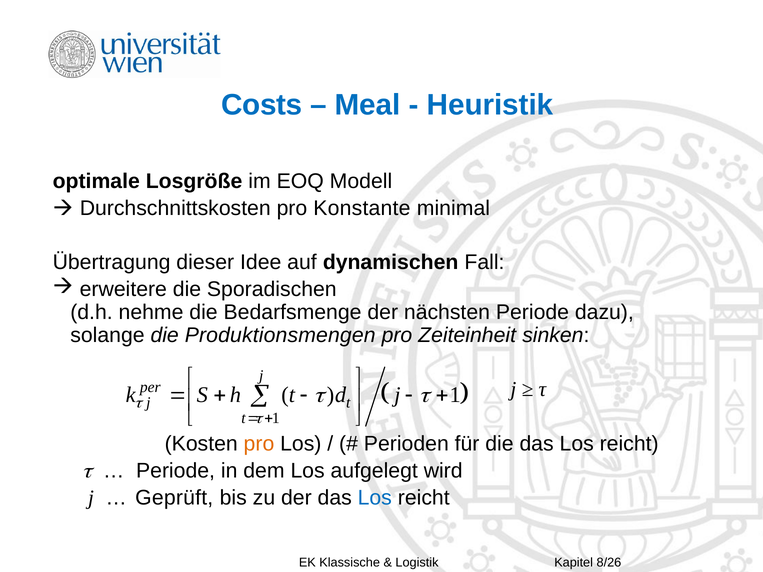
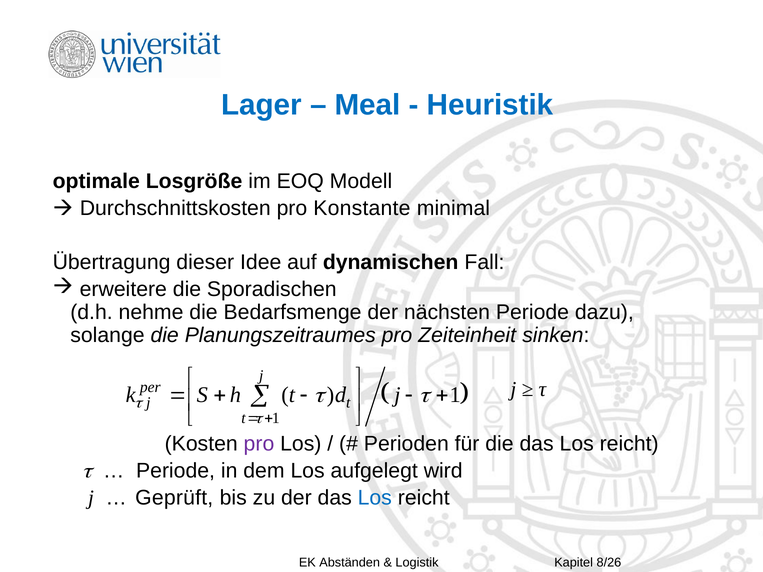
Costs: Costs -> Lager (262, 105)
Produktionsmengen: Produktionsmengen -> Planungszeitraumes (280, 335)
pro colour: orange -> purple (259, 444)
Klassische: Klassische -> Abständen (350, 563)
